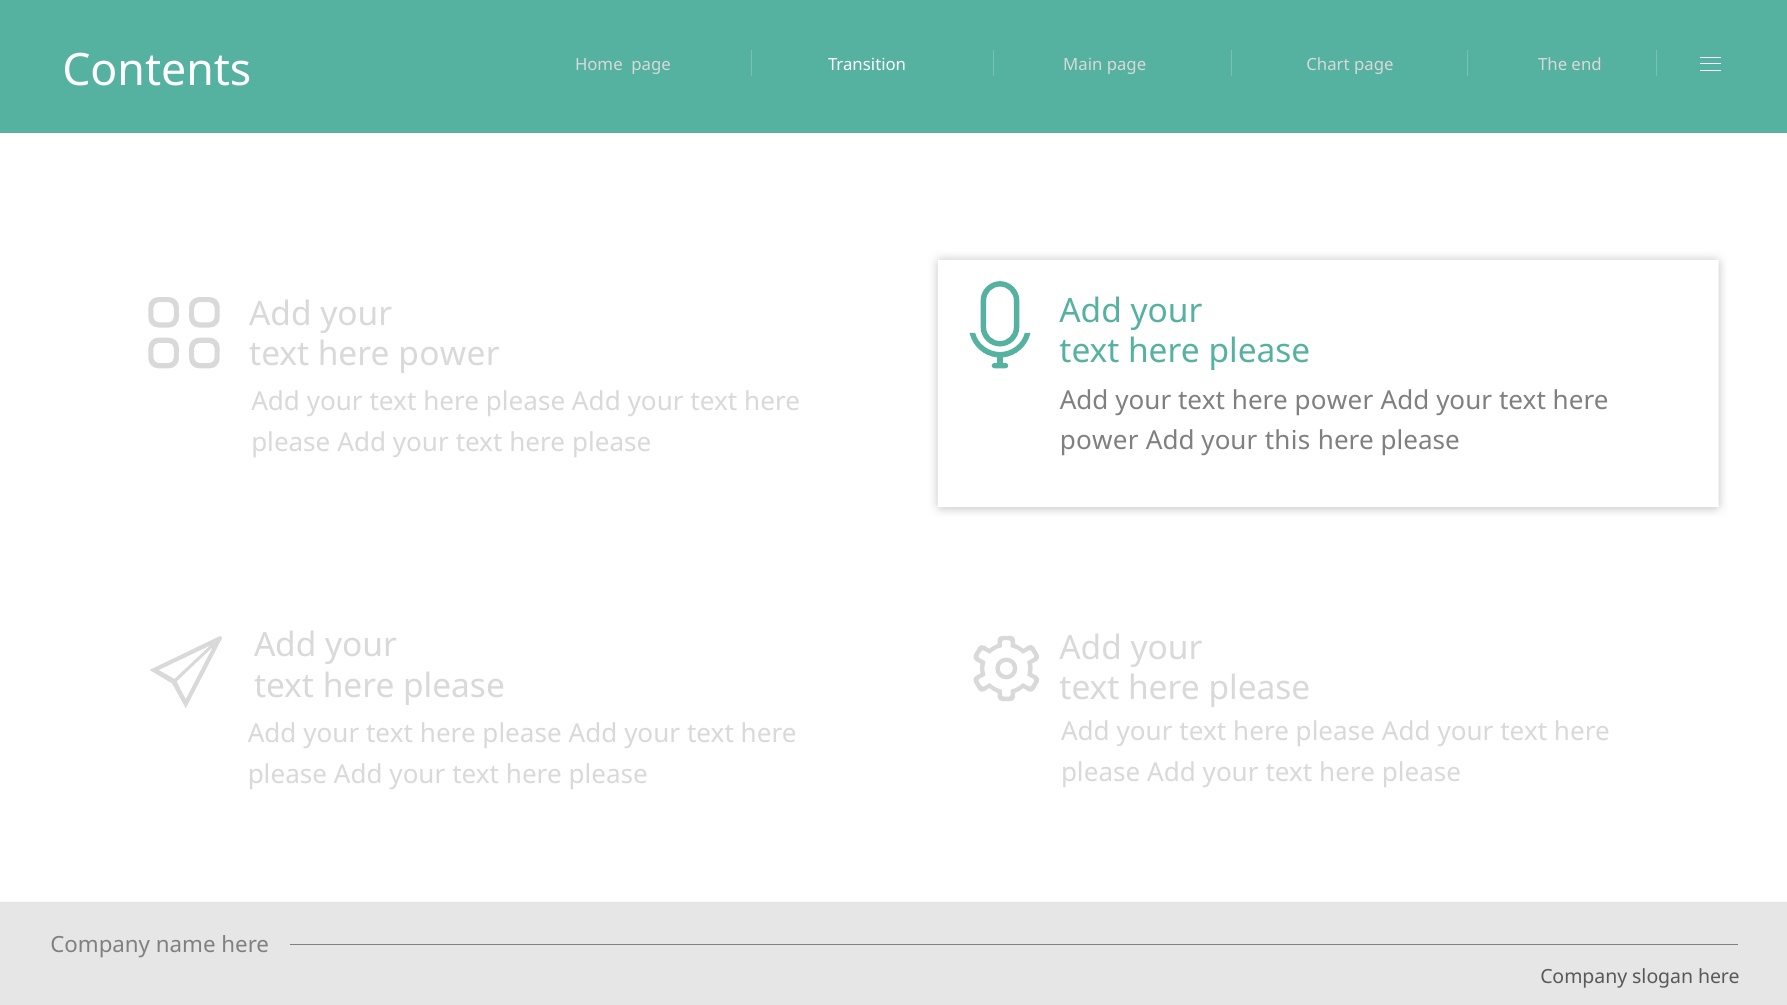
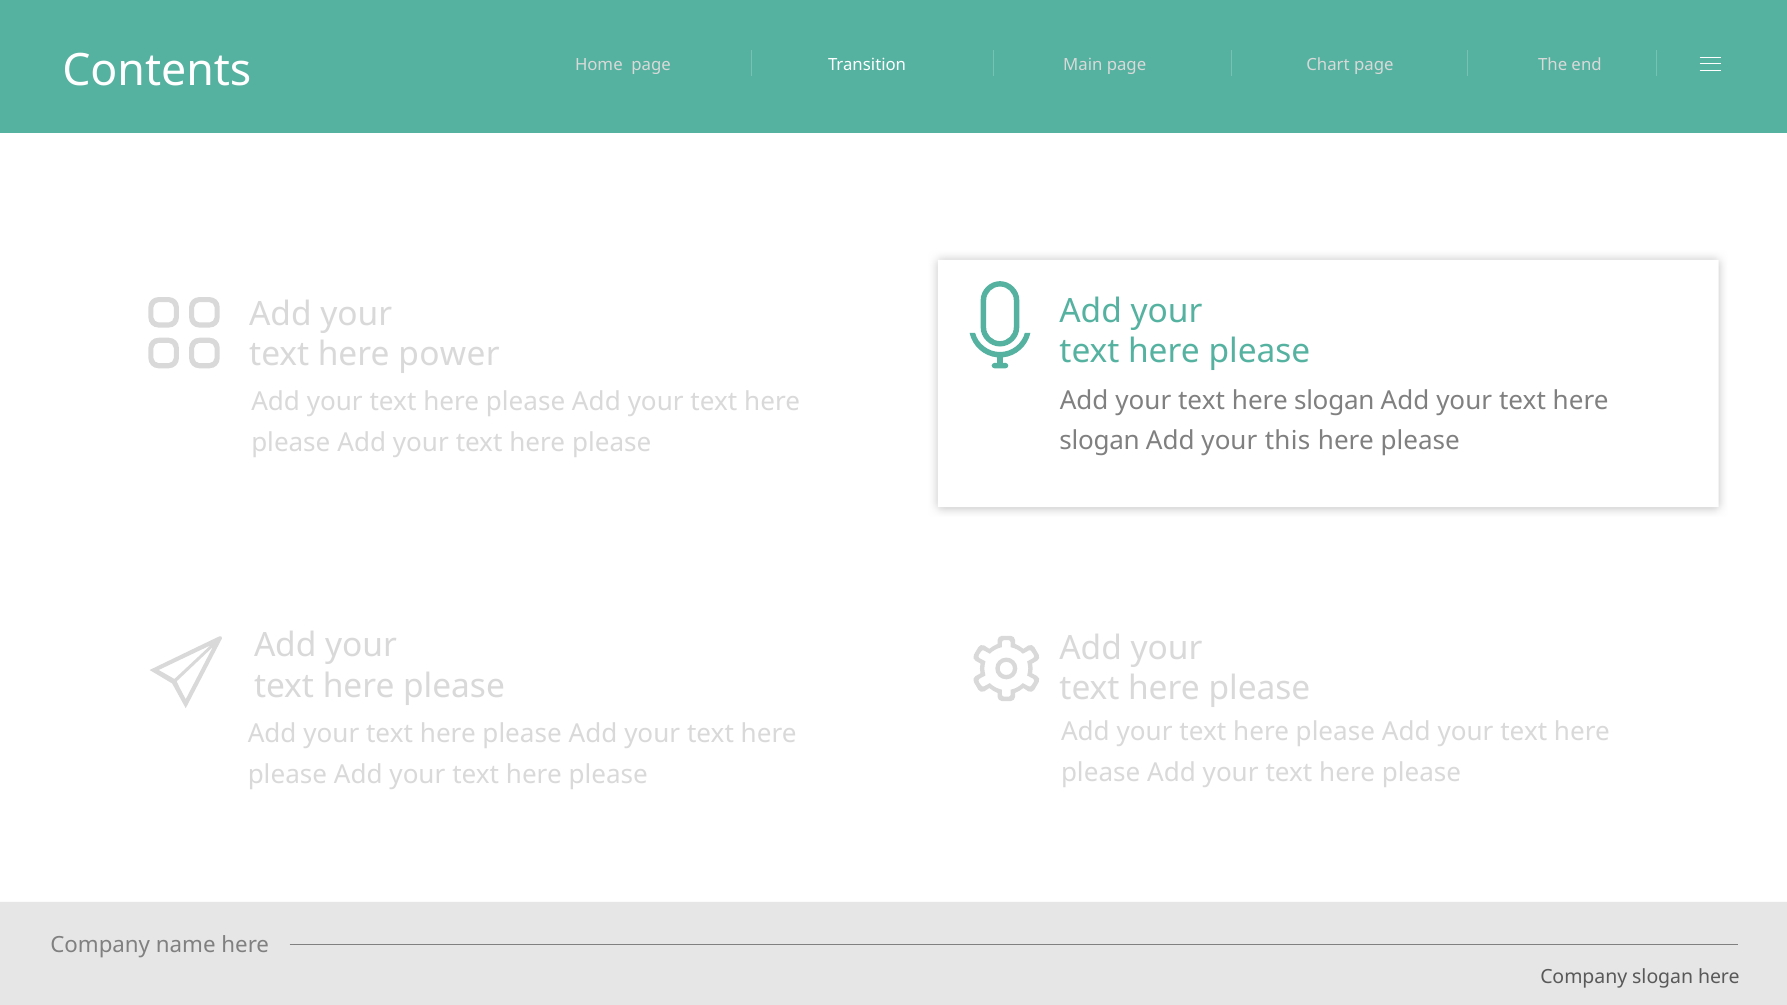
power: power -> slogan (1334, 401)
power: power -> slogan (1100, 441)
